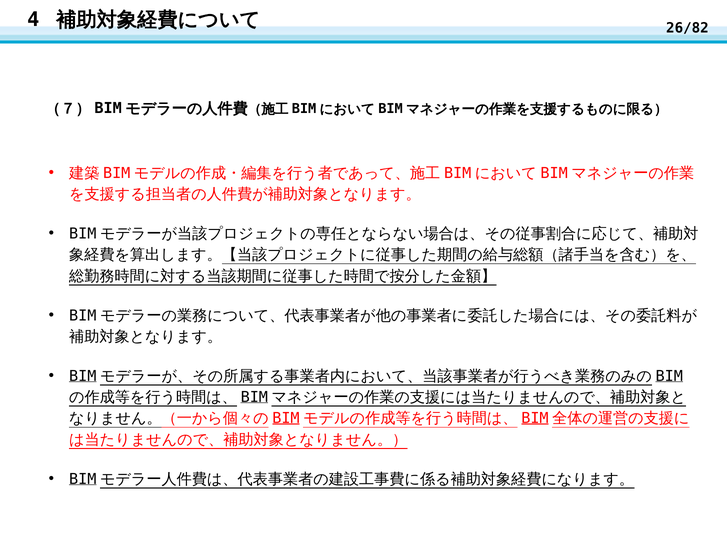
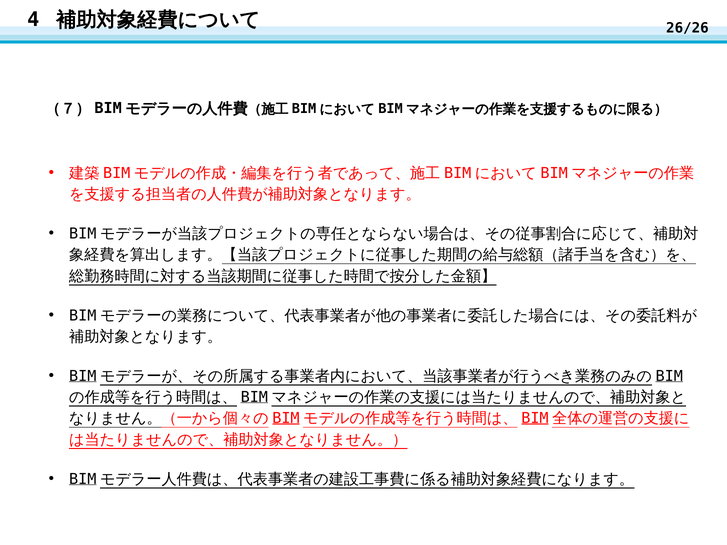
26/82: 26/82 -> 26/26 (687, 28)
